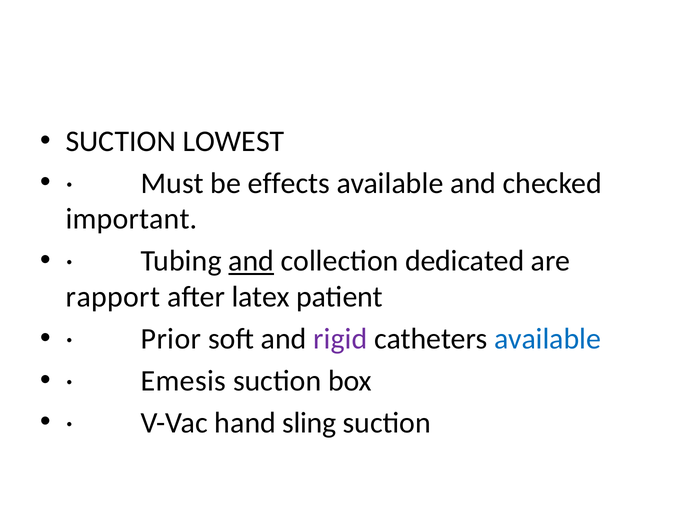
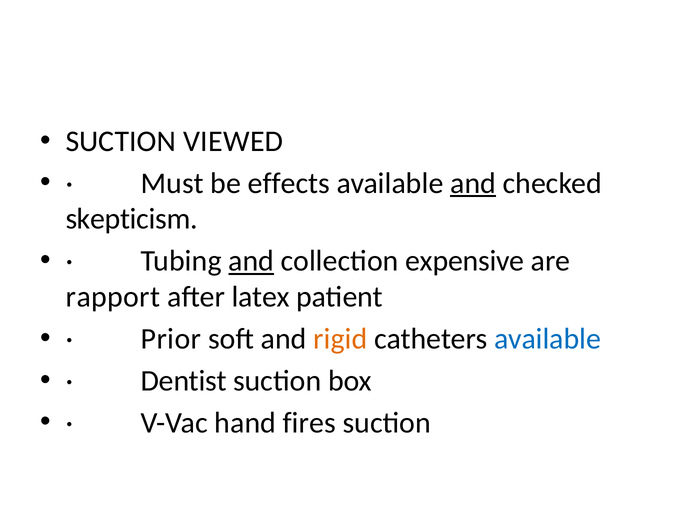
LOWEST: LOWEST -> VIEWED (233, 141)
and underline: none -> present (473, 183)
important: important -> skepticism (132, 219)
dedicated: dedicated -> expensive (465, 261)
rigid colour: purple -> orange (340, 339)
Emesis: Emesis -> Dentist (184, 381)
sling: sling -> fires (309, 422)
